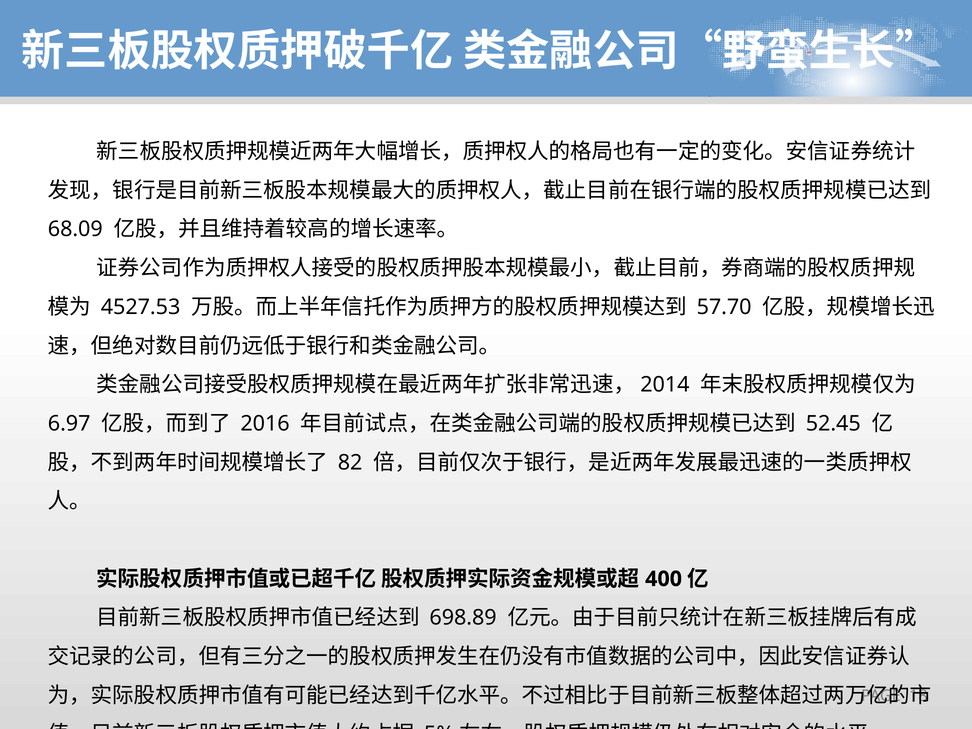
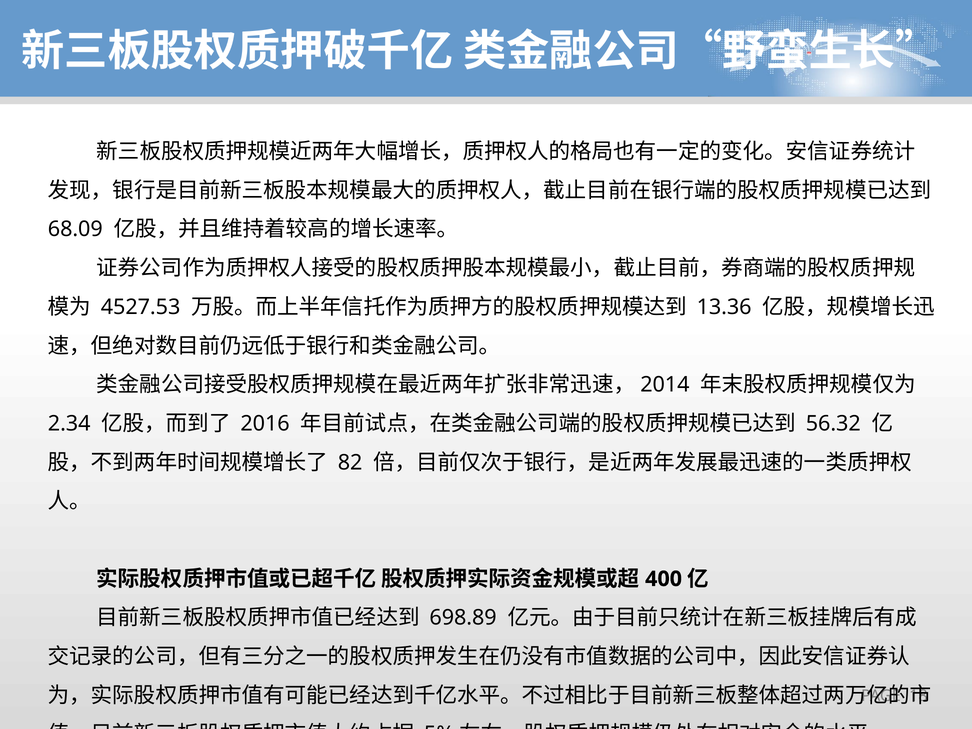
57.70: 57.70 -> 13.36 (724, 307)
6.97: 6.97 -> 2.34 (69, 424)
52.45: 52.45 -> 56.32 (833, 424)
